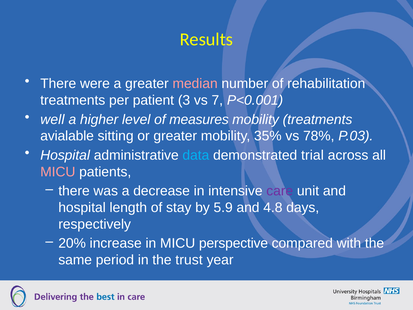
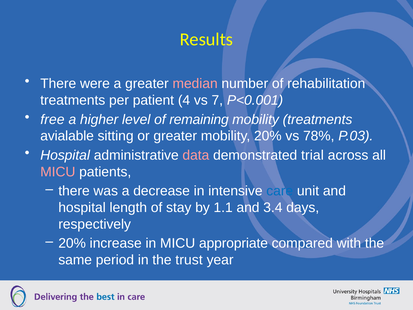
3: 3 -> 4 (184, 100)
well: well -> free (52, 119)
measures: measures -> remaining (199, 119)
mobility 35%: 35% -> 20% (268, 136)
data colour: light blue -> pink (196, 155)
care colour: purple -> blue (280, 191)
5.9: 5.9 -> 1.1 (223, 207)
4.8: 4.8 -> 3.4 (273, 207)
perspective: perspective -> appropriate (233, 243)
